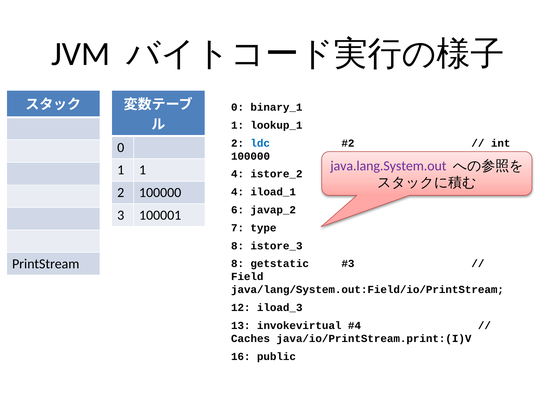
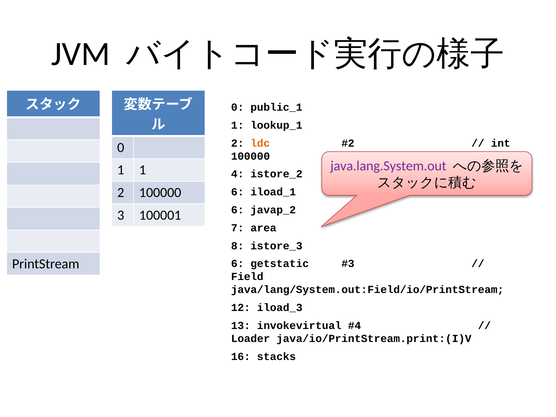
binary_1: binary_1 -> public_1 (276, 107)
ldc colour: blue -> orange (260, 143)
4: 4 -> 6 (238, 192)
type: type -> area (263, 228)
8: 8 -> 6 (238, 264)
Caches: Caches -> Loader (251, 339)
public: public -> stacks (276, 356)
